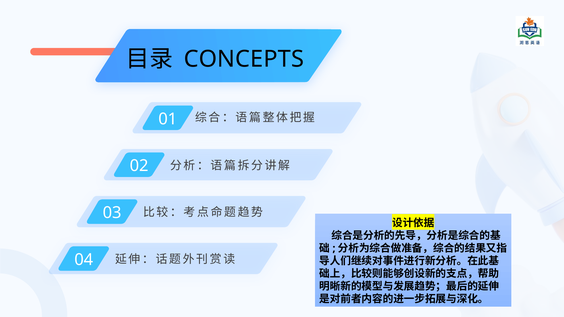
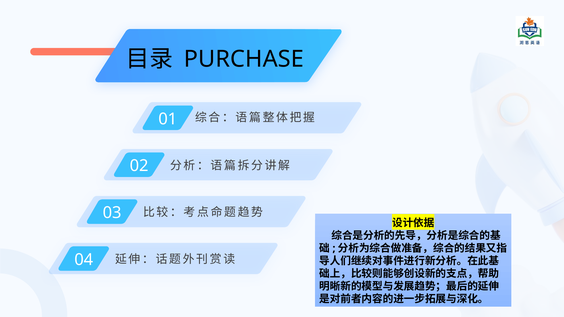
CONCEPTS: CONCEPTS -> PURCHASE (244, 59)
